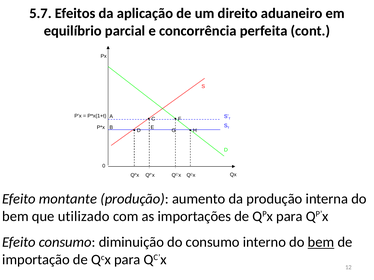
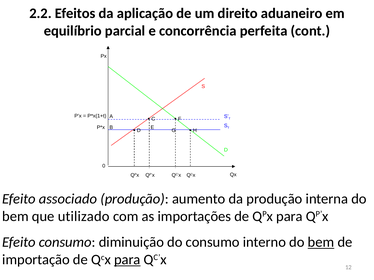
5.7: 5.7 -> 2.2 (40, 13)
montante: montante -> associado (68, 199)
para underline: none -> present (127, 260)
